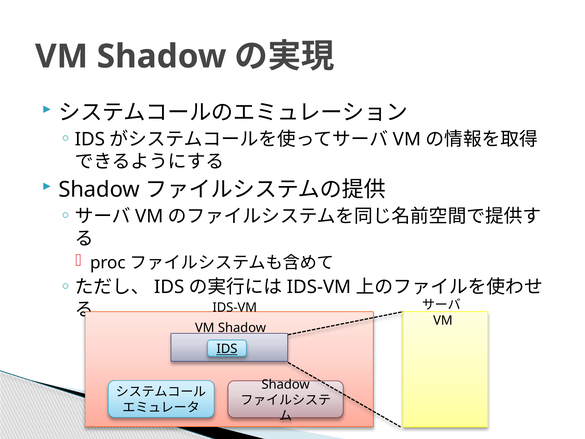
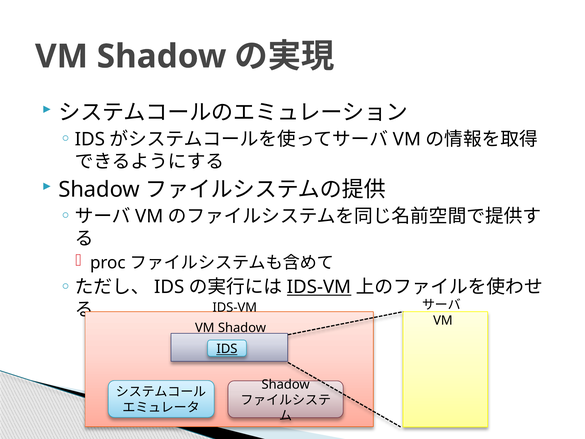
IDS-VM underline: none -> present (319, 287)
